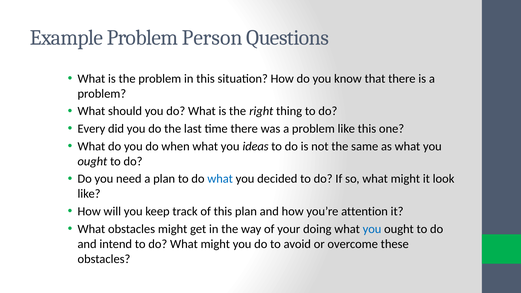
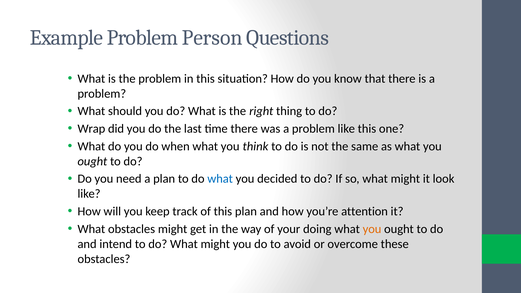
Every: Every -> Wrap (91, 129)
ideas: ideas -> think (255, 146)
you colour: blue -> orange (372, 229)
